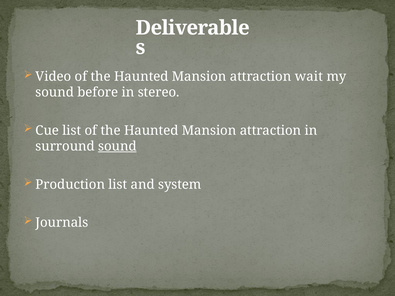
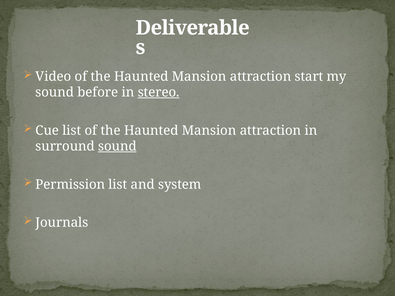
wait: wait -> start (309, 77)
stereo underline: none -> present (159, 92)
Production: Production -> Permission (70, 185)
